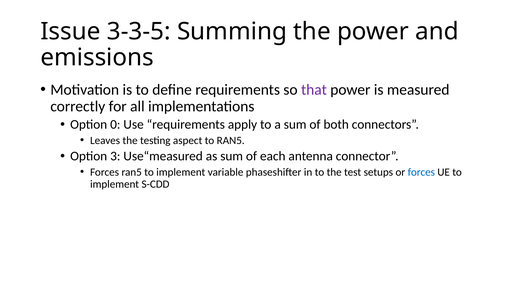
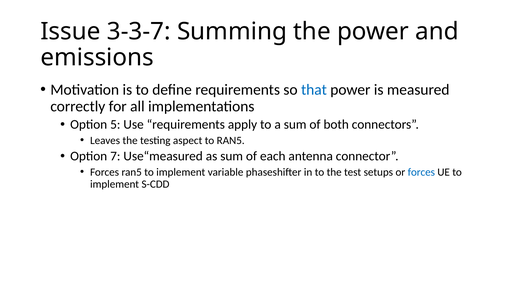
3-3-5: 3-3-5 -> 3-3-7 (139, 31)
that colour: purple -> blue (314, 90)
0: 0 -> 5 (115, 125)
3: 3 -> 7 (115, 156)
